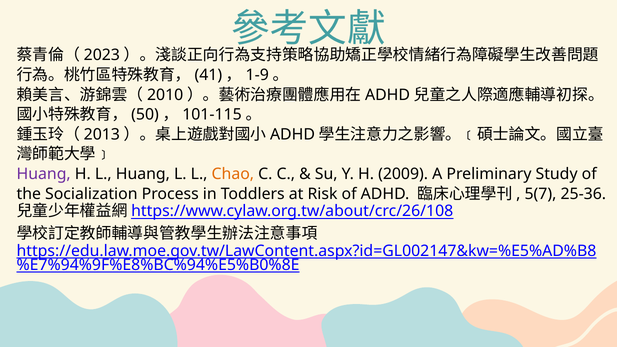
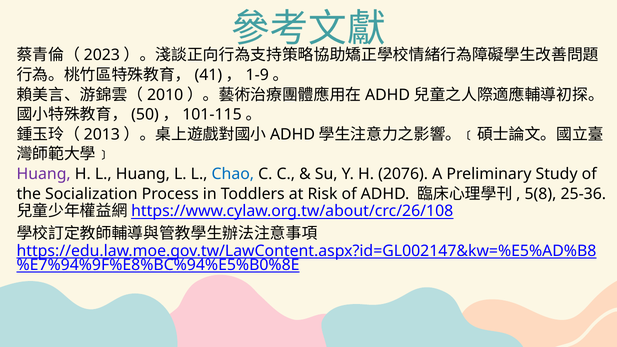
Chao colour: orange -> blue (233, 174)
2009: 2009 -> 2076 (403, 174)
5(7: 5(7 -> 5(8 (540, 194)
